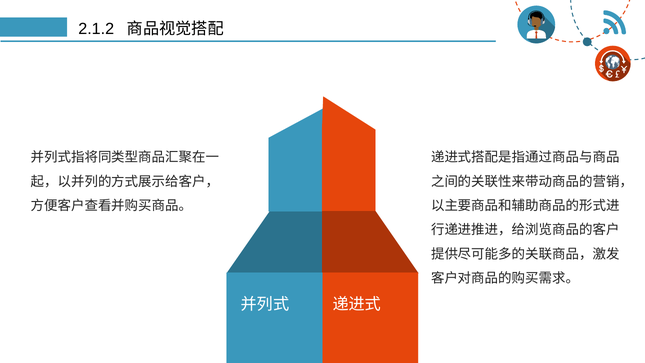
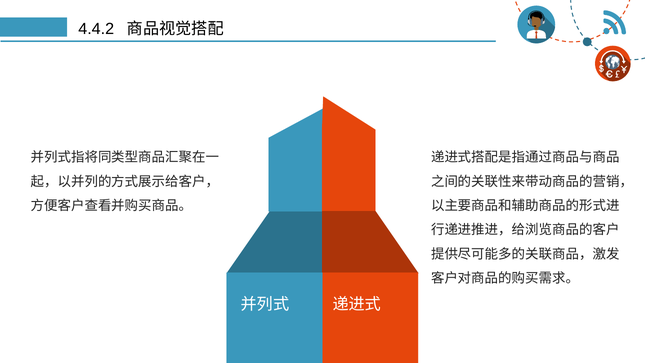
2.1.2: 2.1.2 -> 4.4.2 (96, 29)
